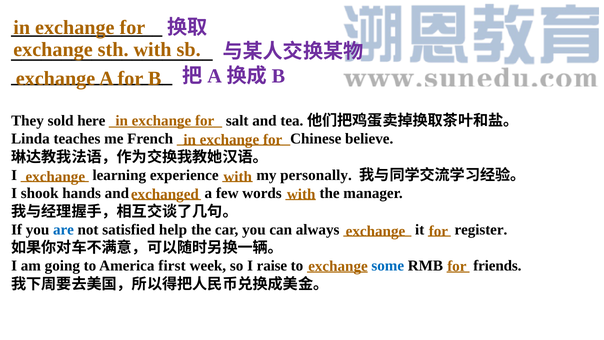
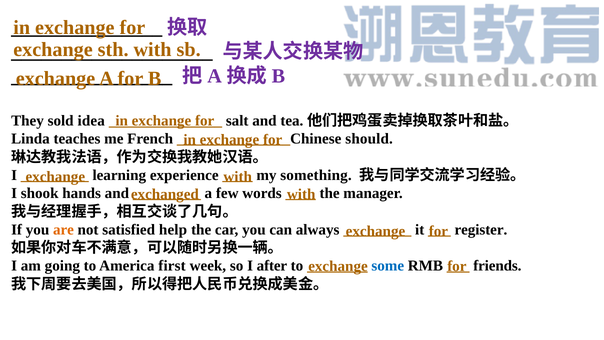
here: here -> idea (91, 121)
believe: believe -> should (369, 139)
personally: personally -> something (316, 175)
are colour: blue -> orange (63, 229)
raise: raise -> after (272, 266)
